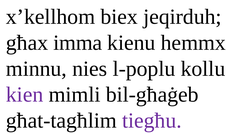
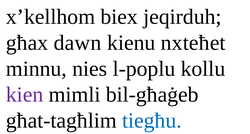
imma: imma -> dawn (78, 43)
hemmx: hemmx -> nxteħet (193, 43)
tiegħu colour: purple -> blue (152, 121)
